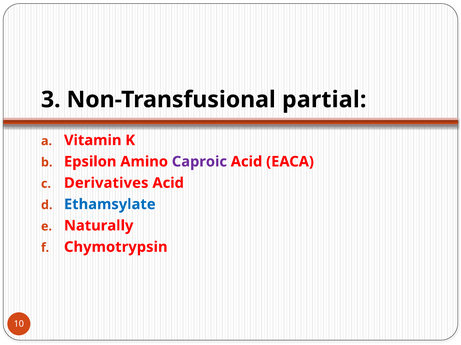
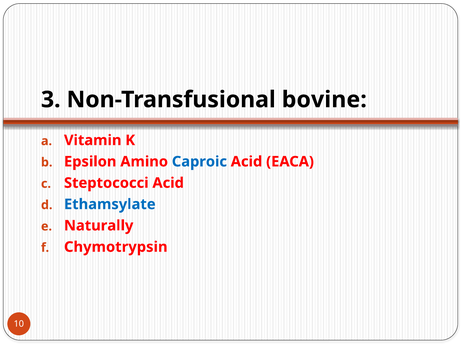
partial: partial -> bovine (324, 100)
Caproic colour: purple -> blue (199, 162)
Derivatives: Derivatives -> Steptococci (106, 183)
